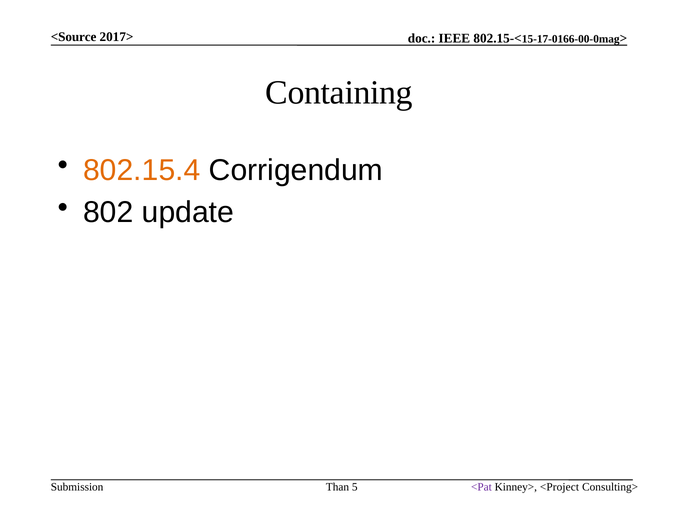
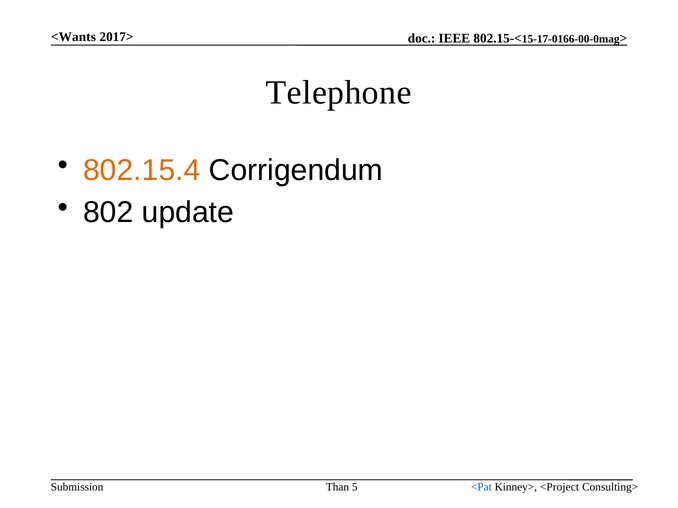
<Source: <Source -> <Wants (73, 37)
Containing: Containing -> Telephone (339, 93)
<Pat colour: purple -> blue (481, 488)
